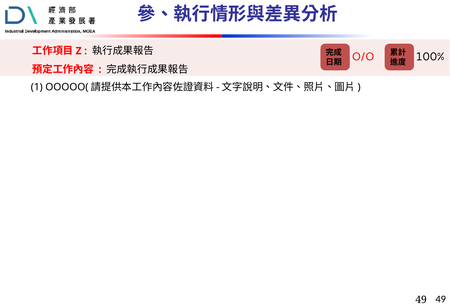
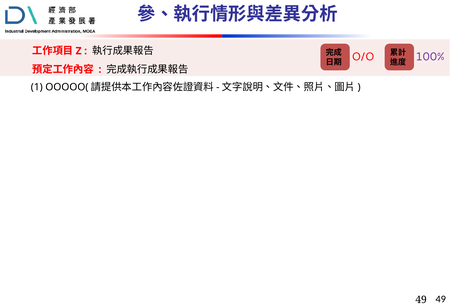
100% colour: black -> purple (430, 57)
